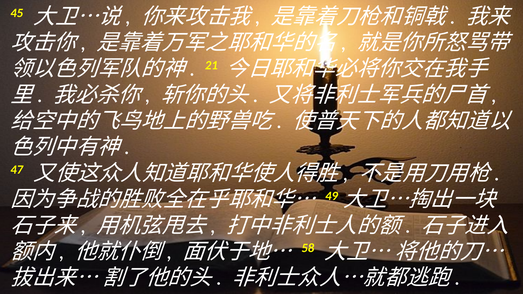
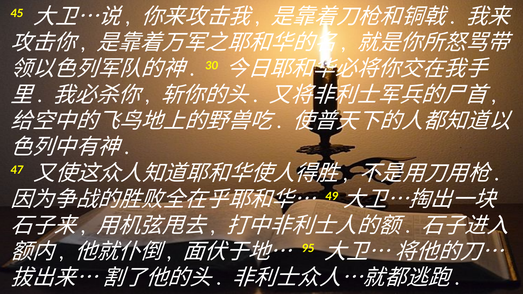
21: 21 -> 30 (211, 65)
58: 58 -> 95 (308, 248)
